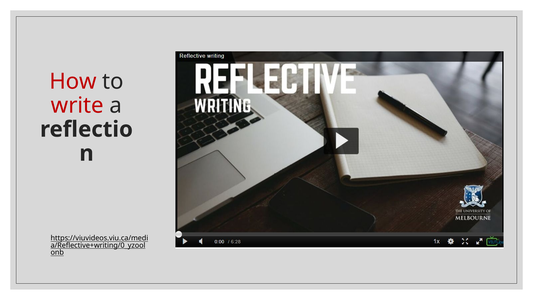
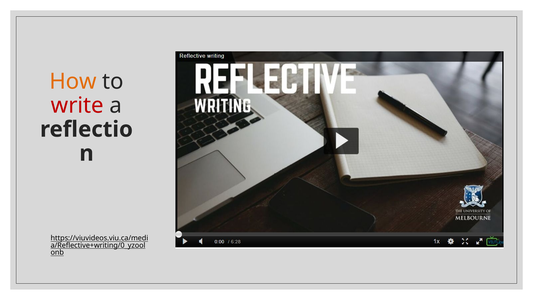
How colour: red -> orange (73, 81)
